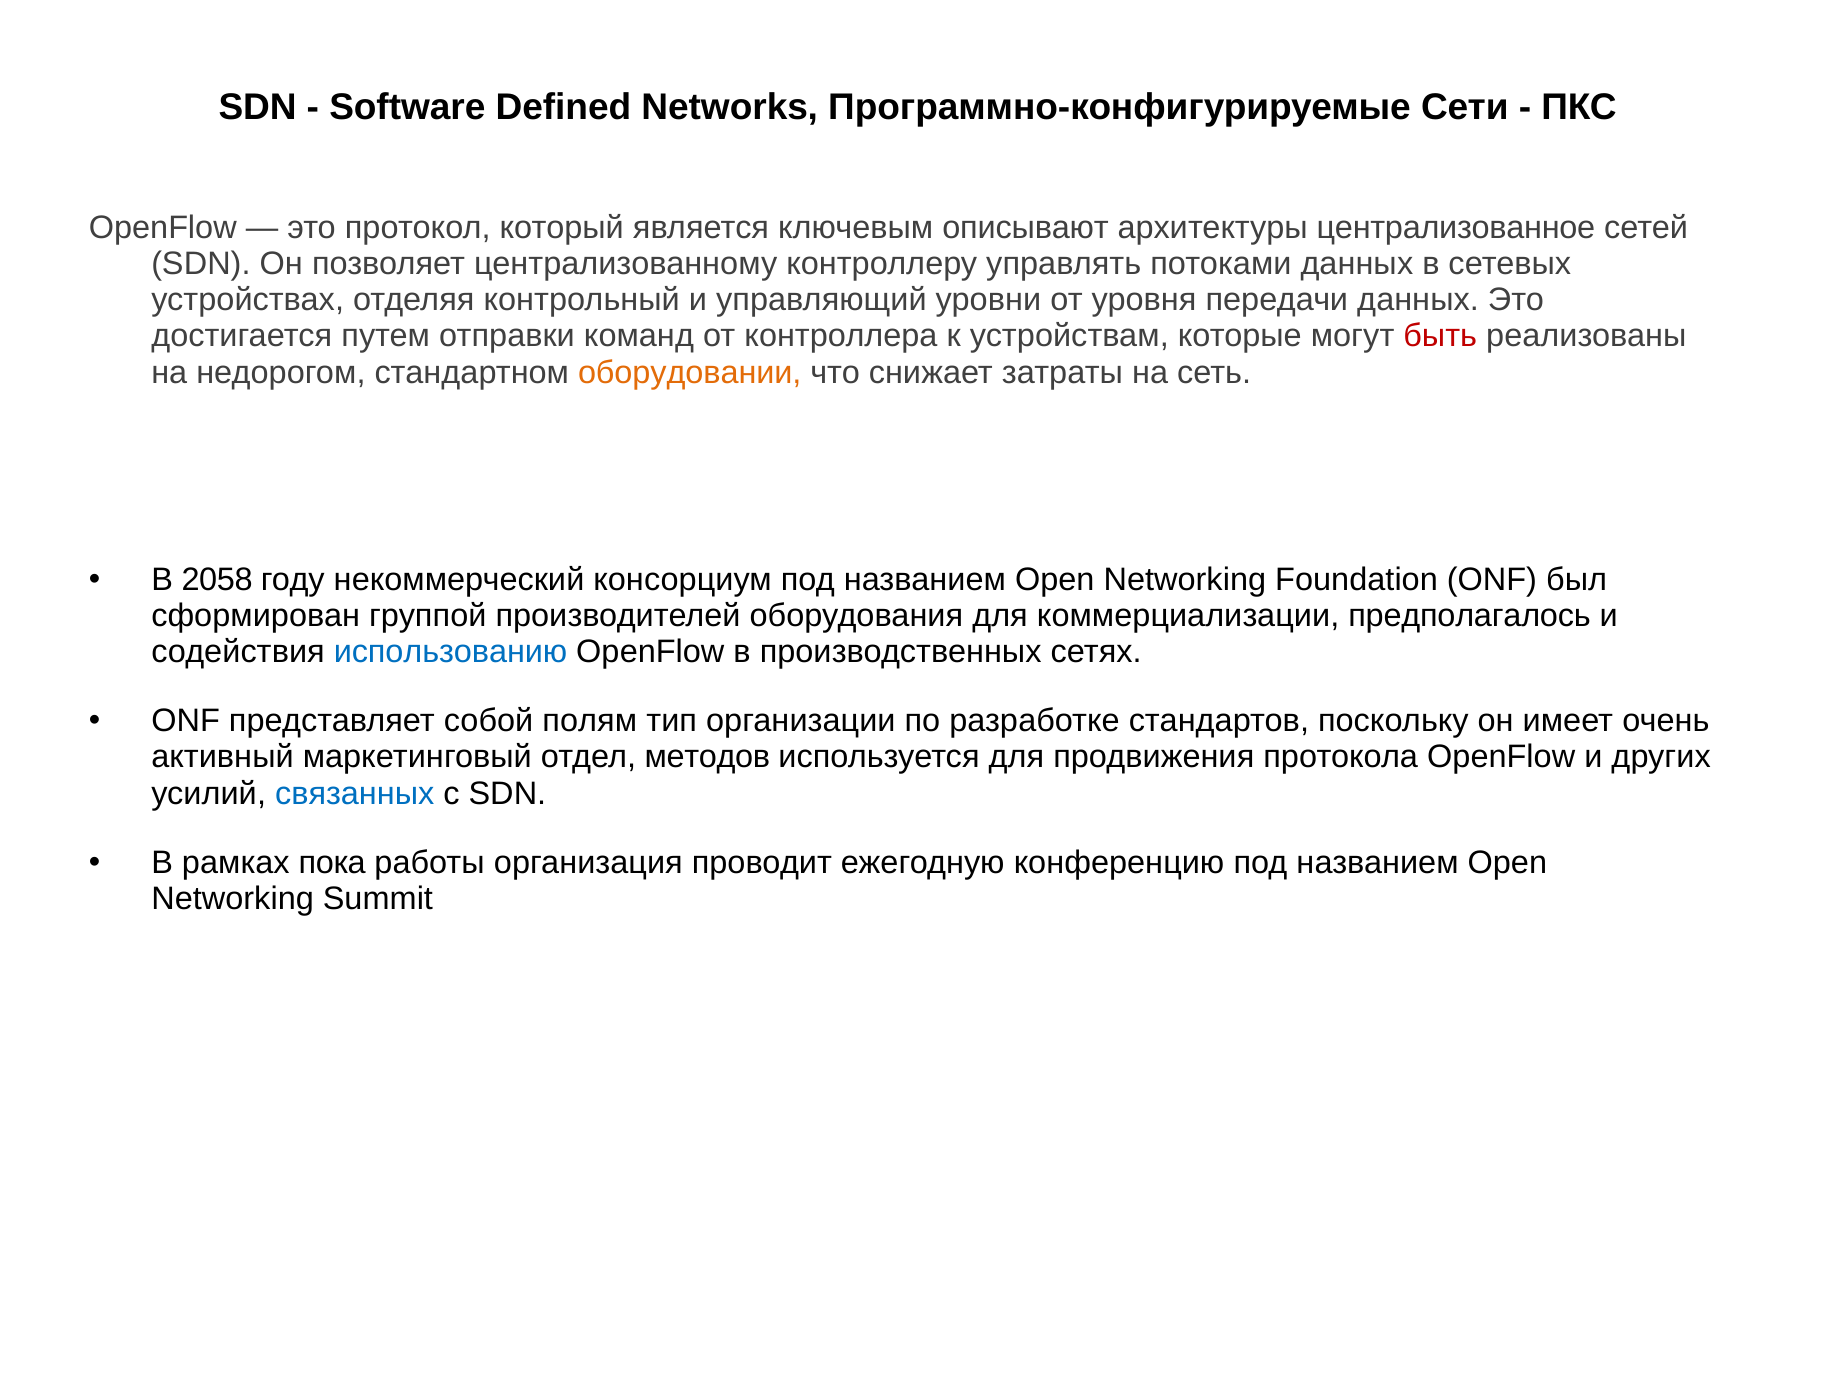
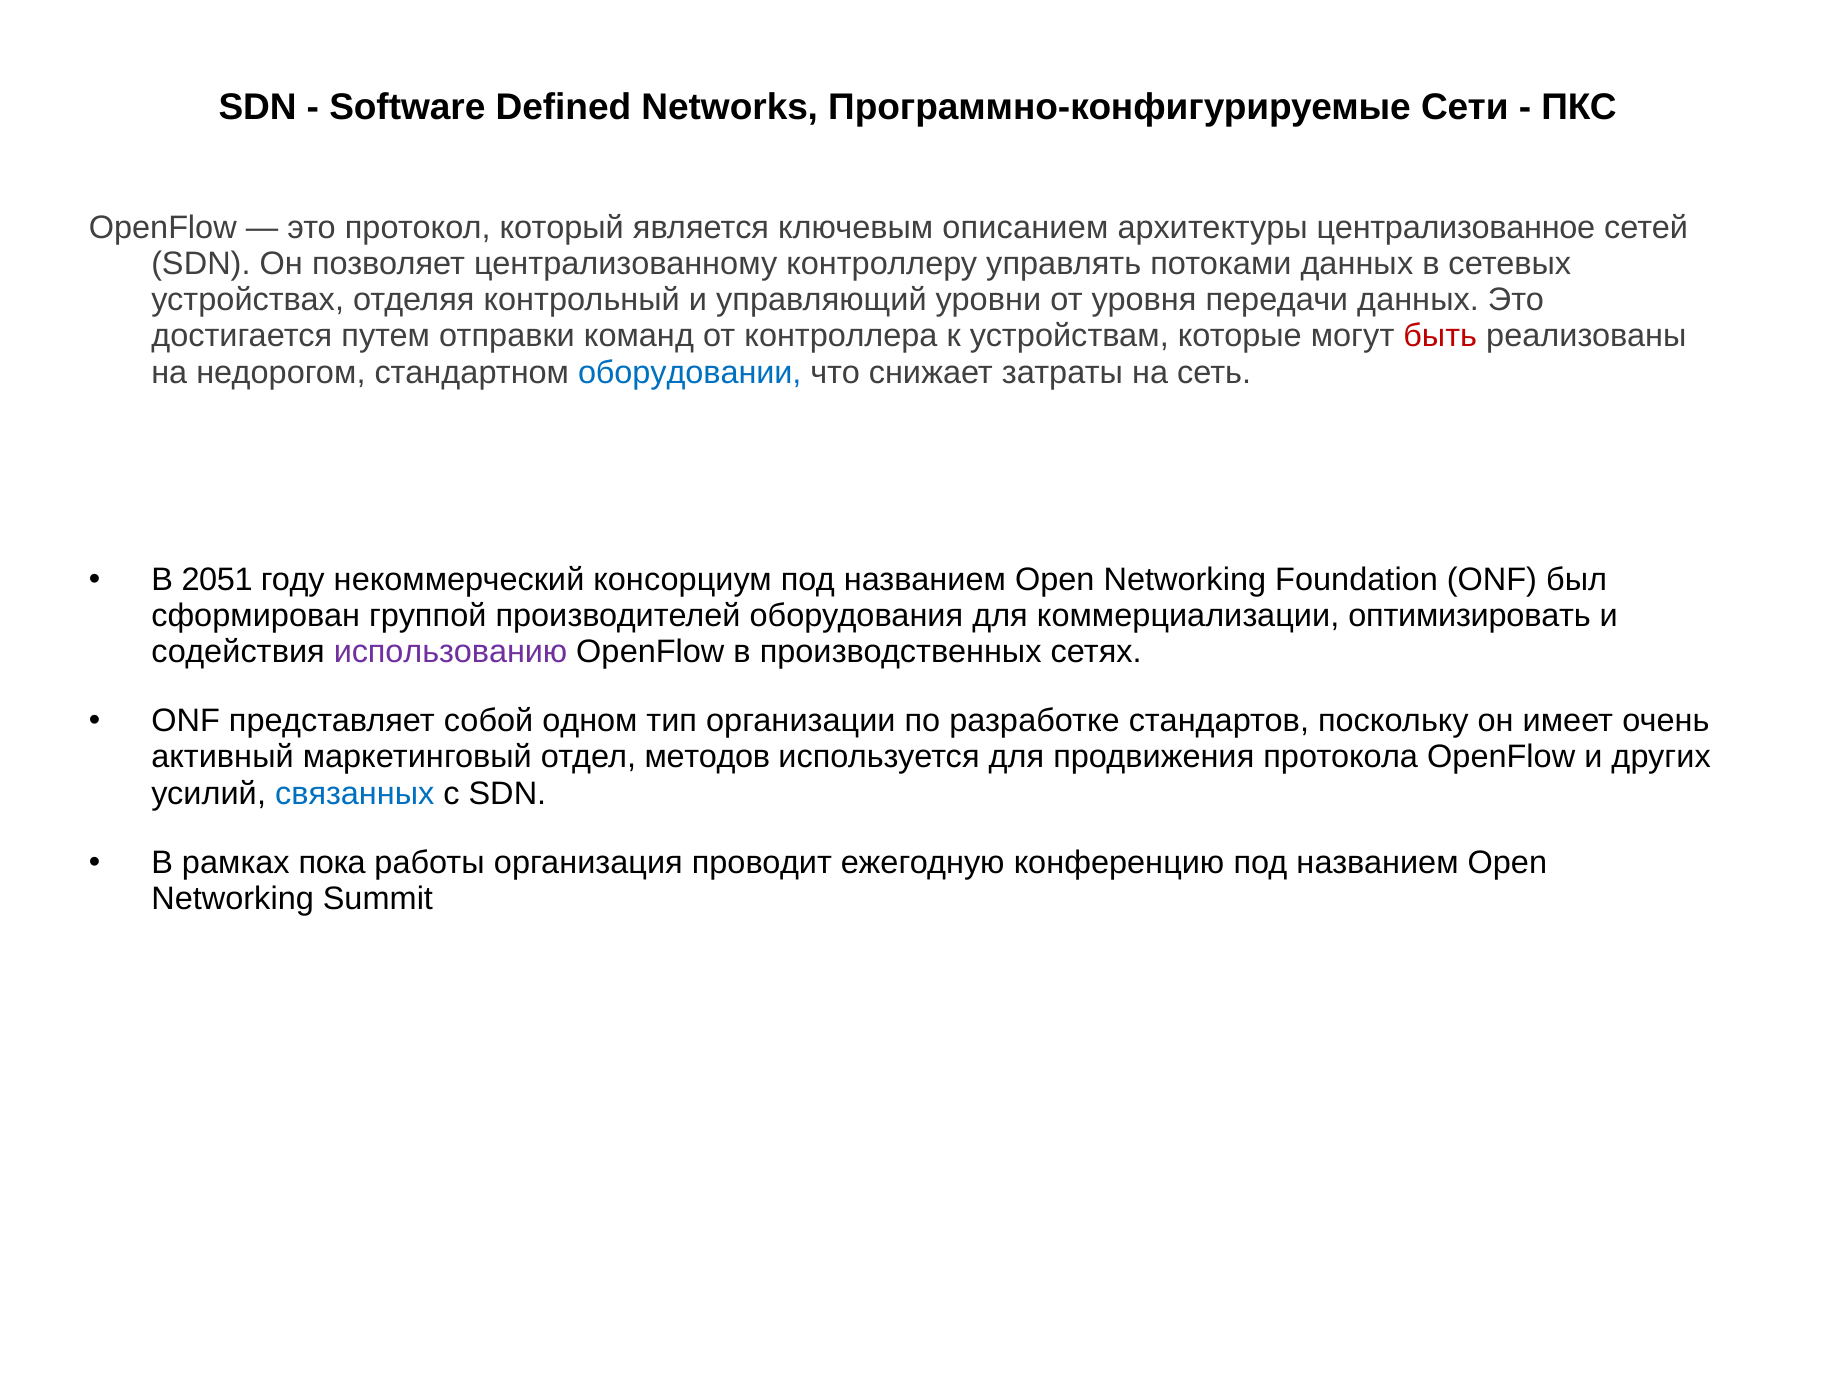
описывают: описывают -> описанием (1025, 227)
оборудовании colour: orange -> blue (690, 372)
2058: 2058 -> 2051 (217, 579)
предполагалось: предполагалось -> оптимизировать (1470, 616)
использованию colour: blue -> purple (451, 652)
полям: полям -> одном (590, 721)
